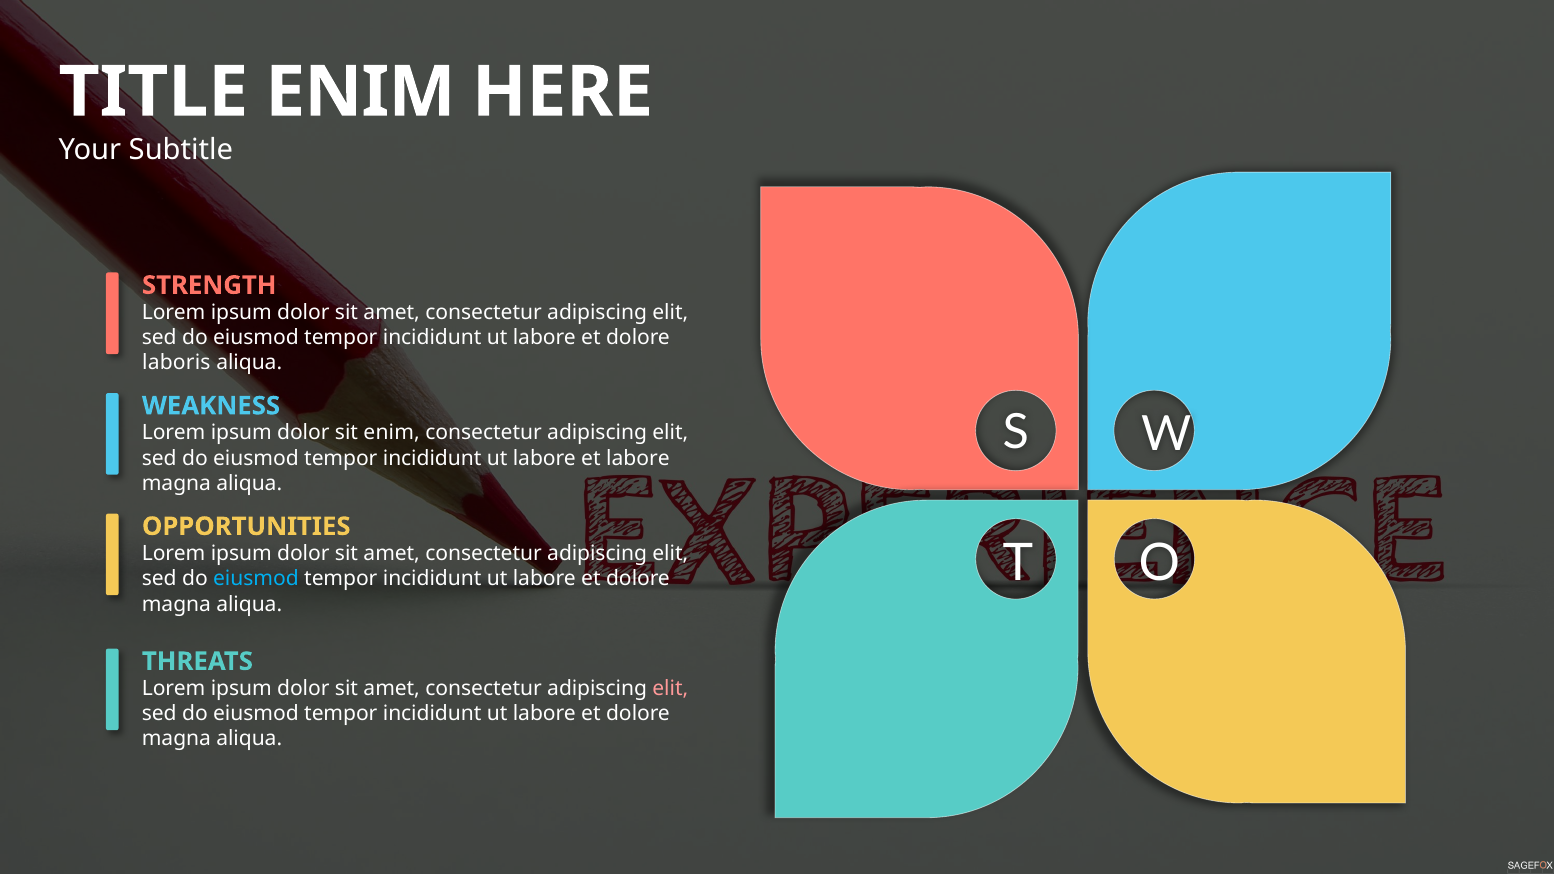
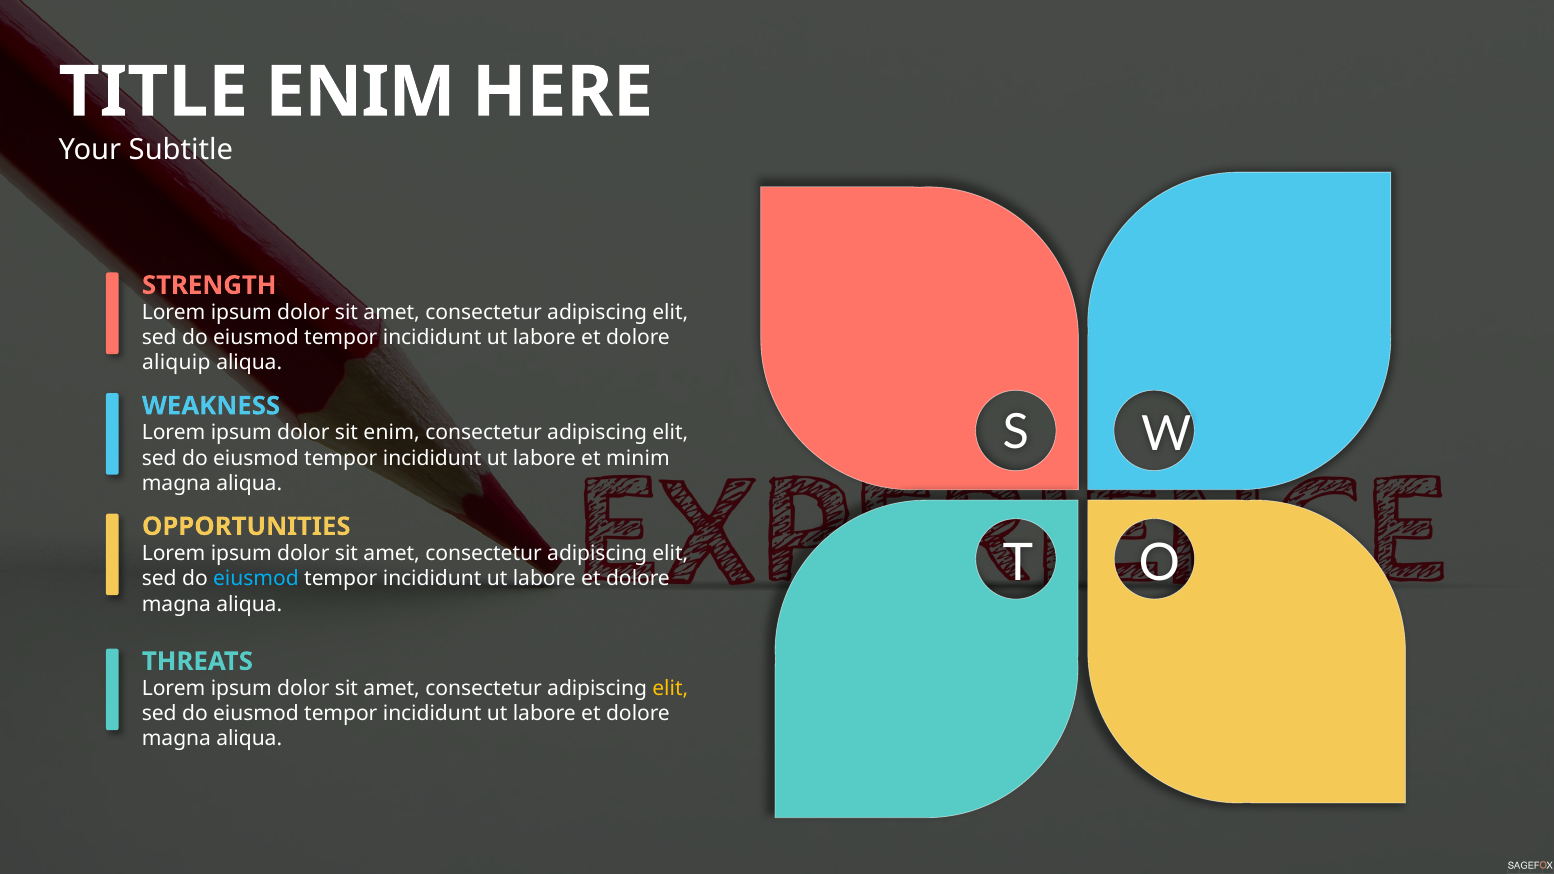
laboris: laboris -> aliquip (176, 363)
et labore: labore -> minim (638, 458)
elit colour: pink -> yellow (670, 689)
